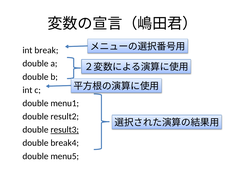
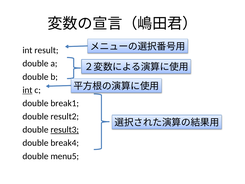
break: break -> result (46, 50)
int underline: none -> present (27, 90)
menu1: menu1 -> break1 (65, 103)
